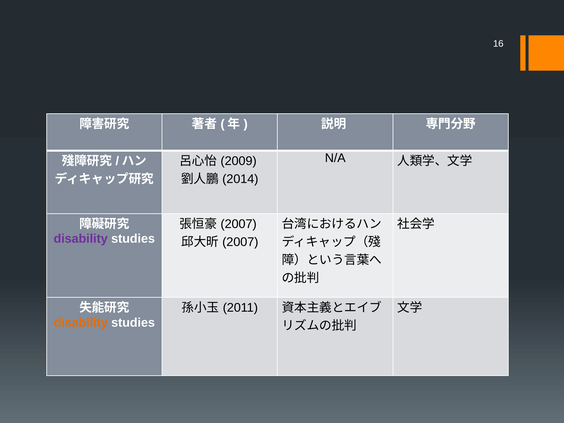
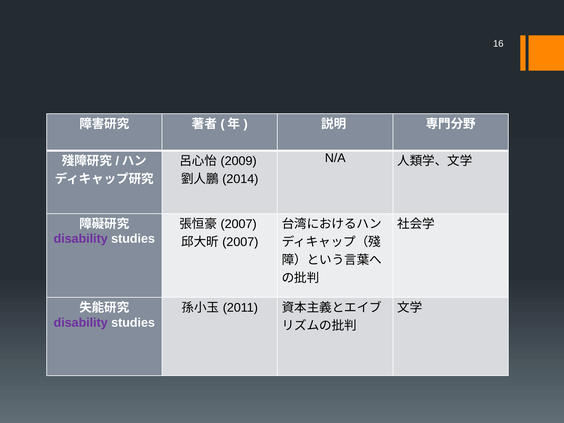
disability colour: orange -> purple (81, 323)
